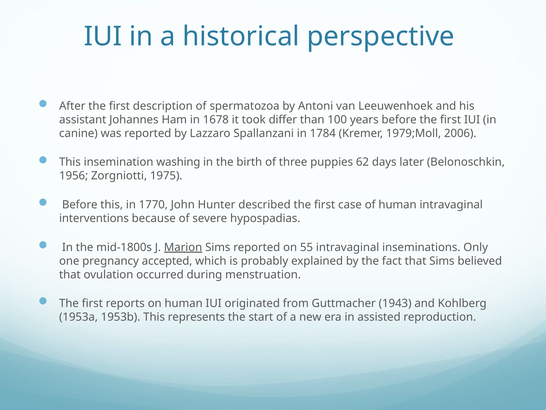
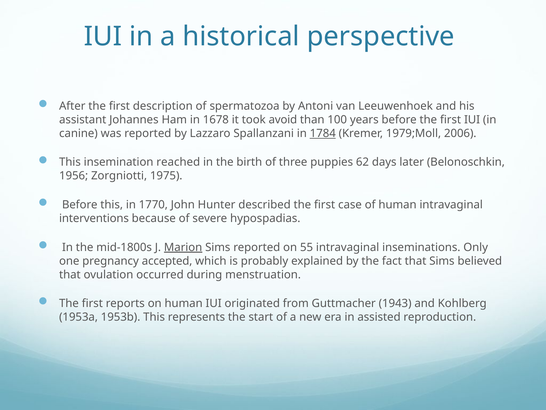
differ: differ -> avoid (283, 120)
1784 underline: none -> present (323, 133)
washing: washing -> reached (178, 162)
